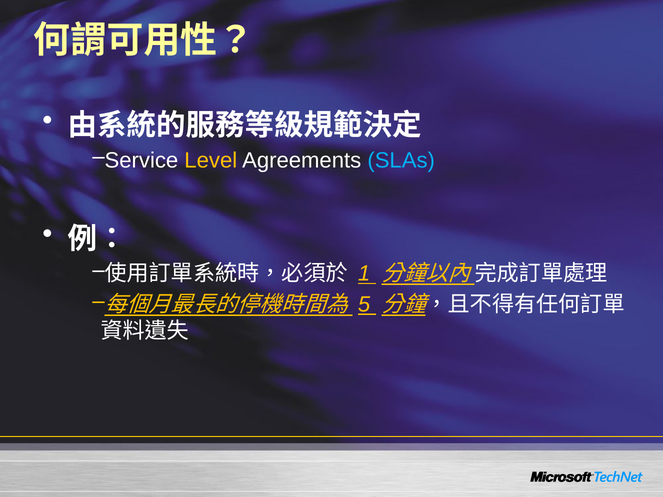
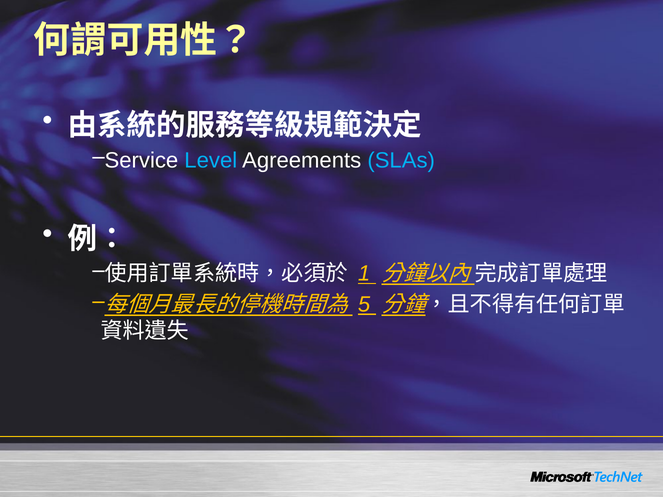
Level colour: yellow -> light blue (211, 160)
